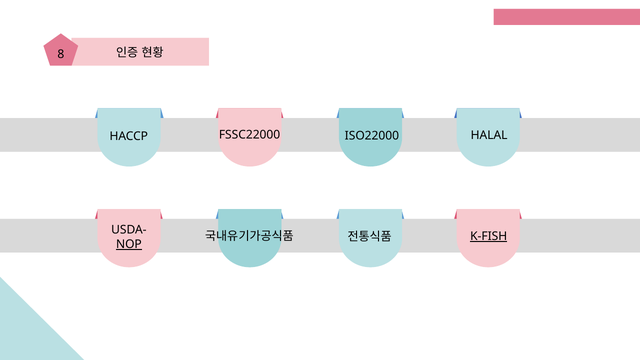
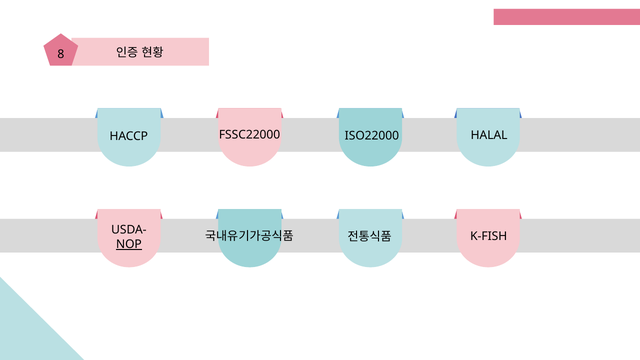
K-FISH underline: present -> none (489, 236)
